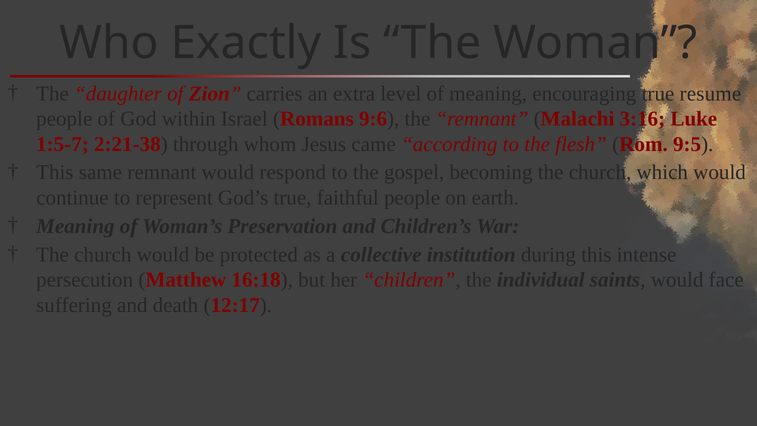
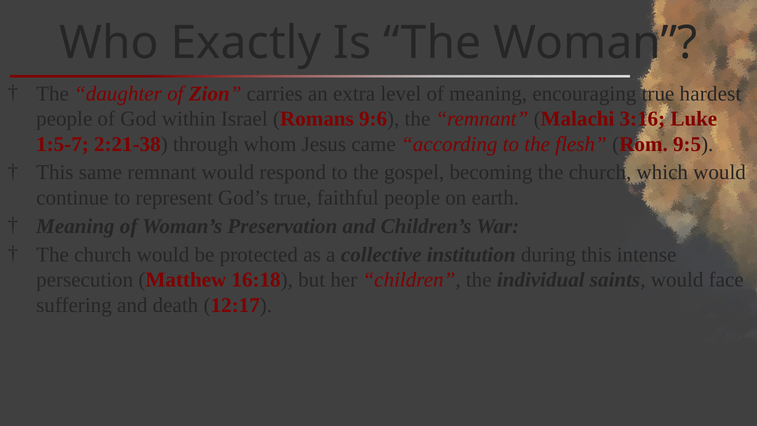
resume: resume -> hardest (710, 94)
